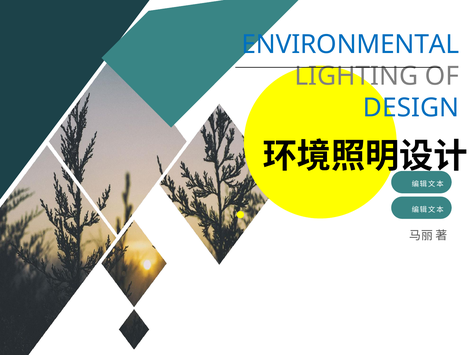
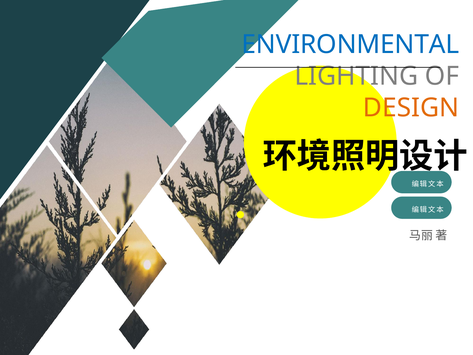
DESIGN colour: blue -> orange (411, 108)
